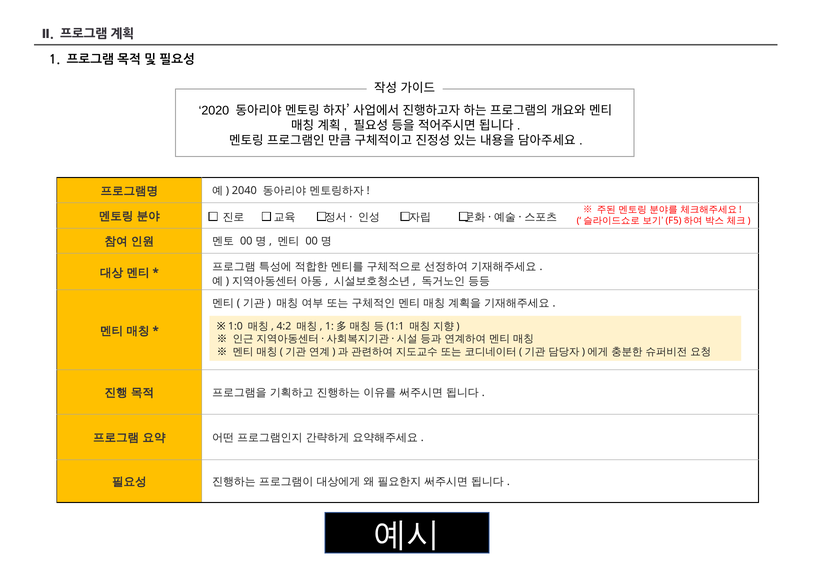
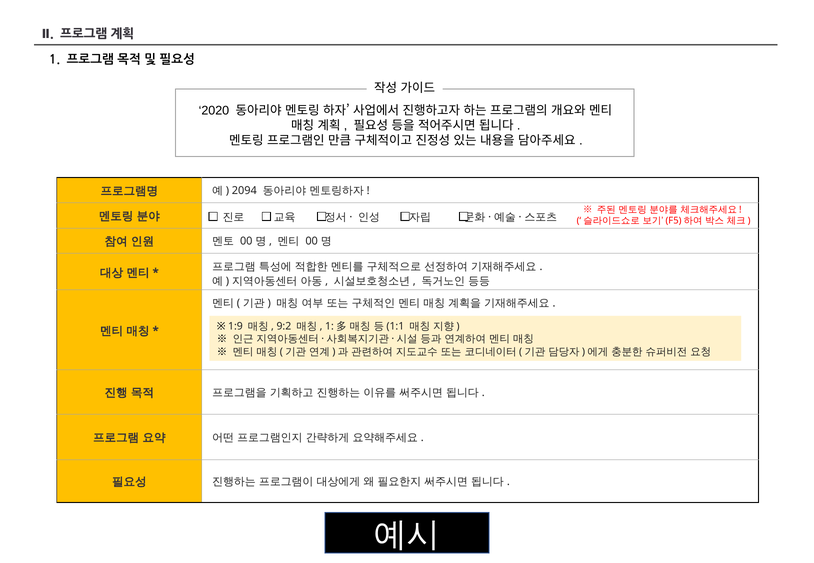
2040: 2040 -> 2094 (244, 191)
1:0: 1:0 -> 1:9 (235, 327)
4:2: 4:2 -> 9:2 (284, 327)
